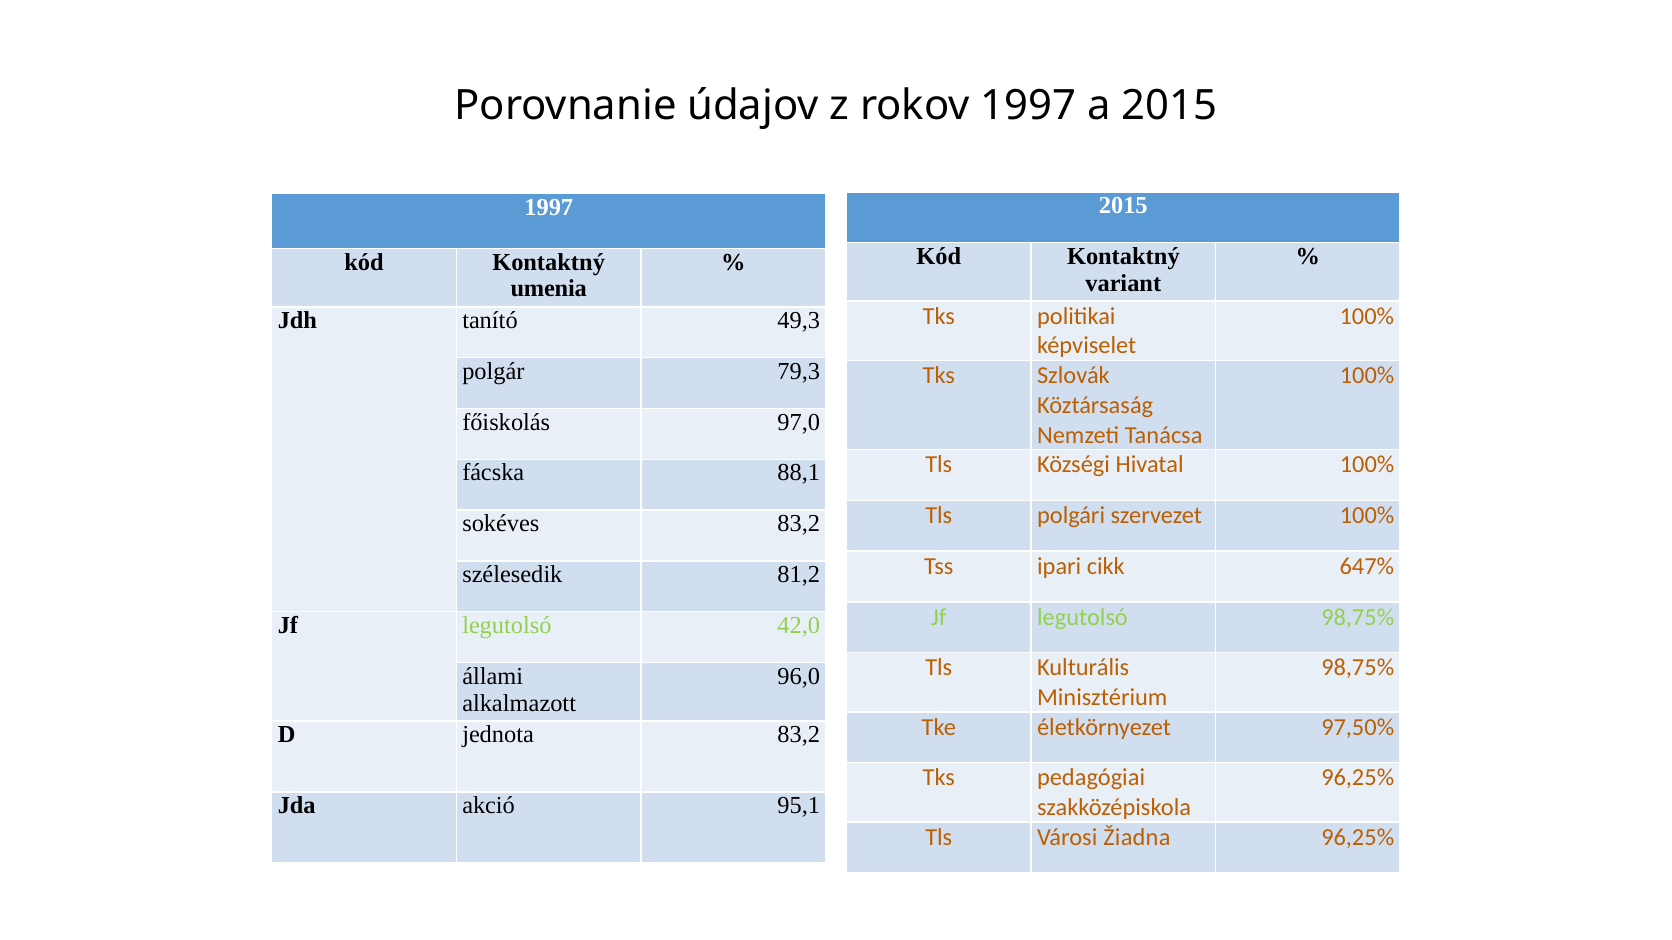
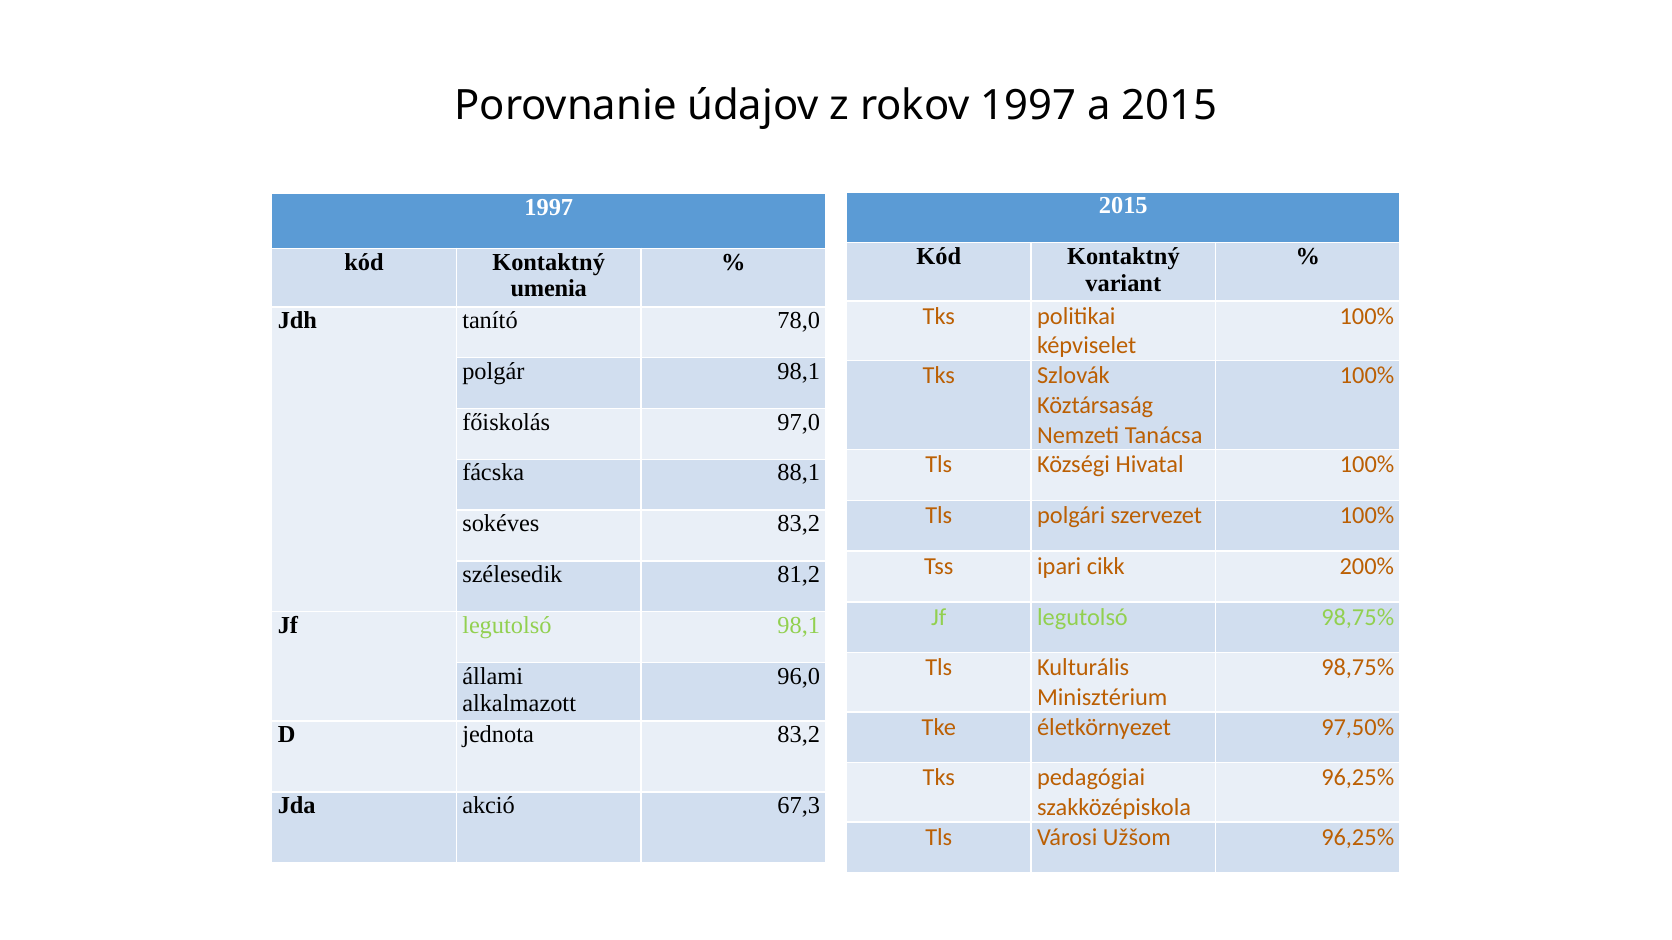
49,3: 49,3 -> 78,0 (799, 321)
polgár 79,3: 79,3 -> 98,1 (799, 371)
647%: 647% -> 200% (1367, 567)
legutolsó 42,0: 42,0 -> 98,1 (799, 626)
95,1: 95,1 -> 67,3 (799, 806)
Žiadna: Žiadna -> Užšom (1137, 838)
